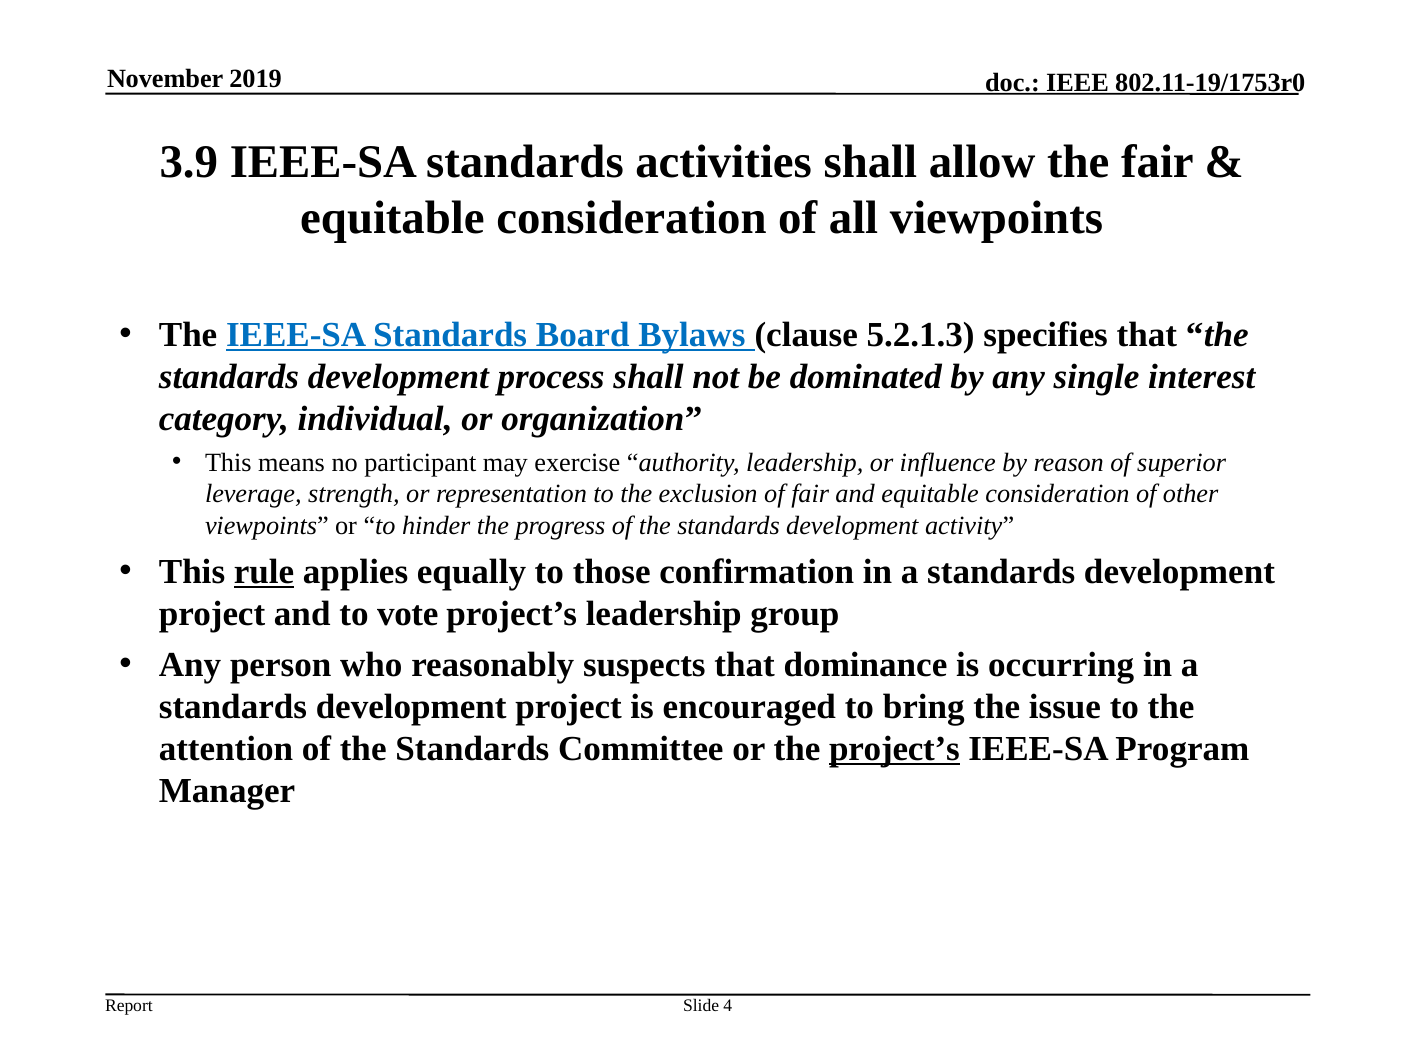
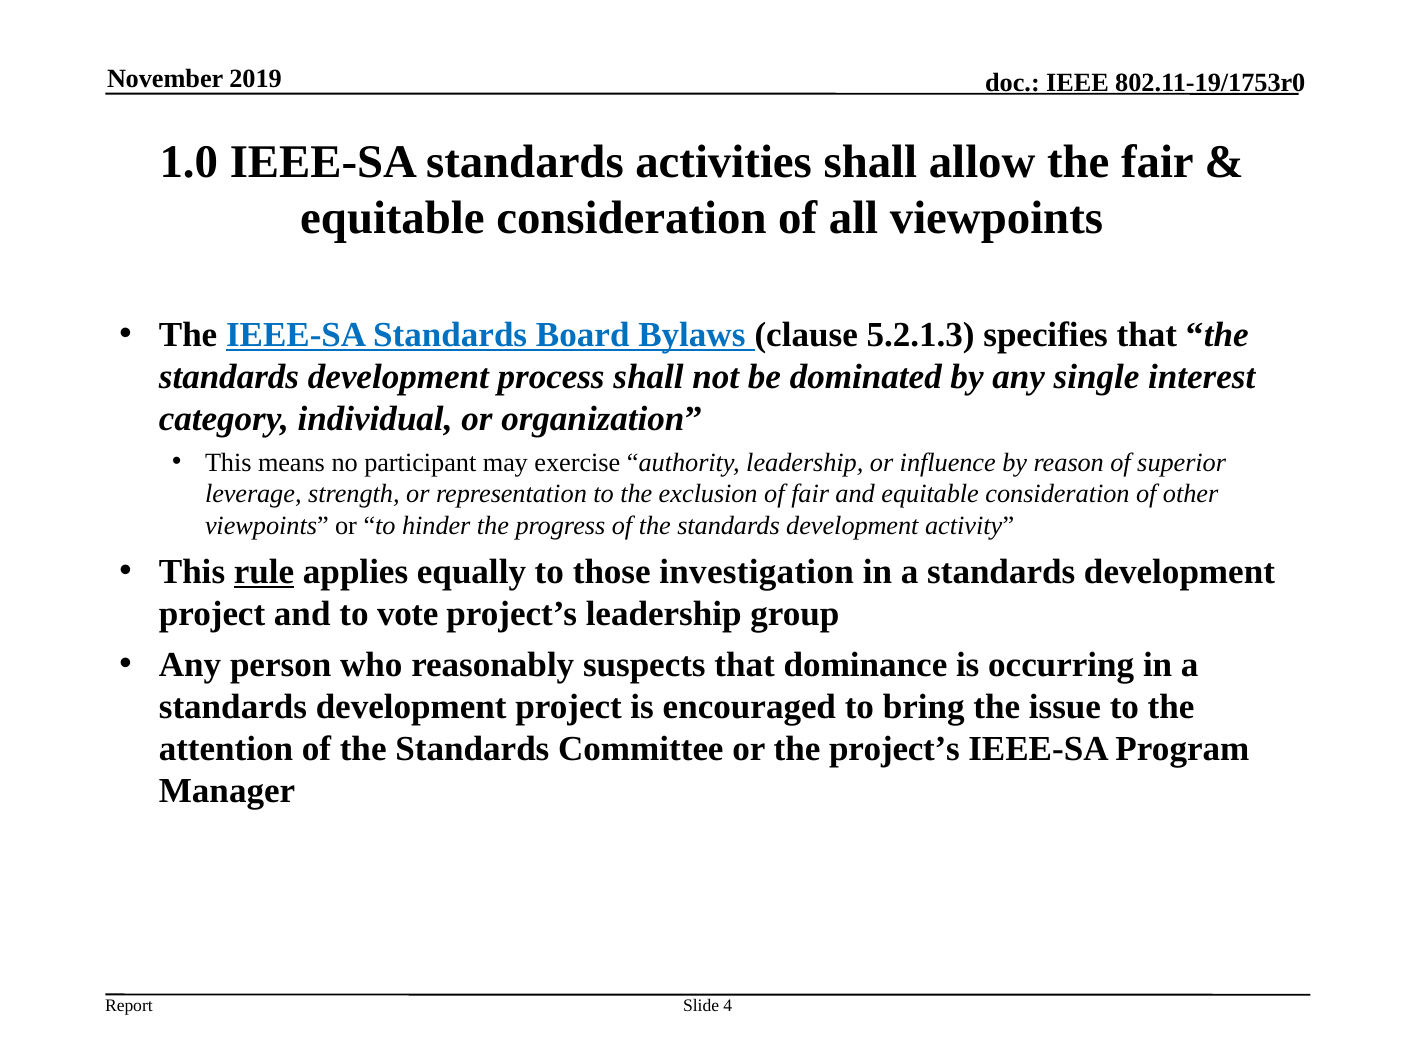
3.9: 3.9 -> 1.0 (189, 162)
confirmation: confirmation -> investigation (757, 572)
project’s underline: present -> none (894, 749)
